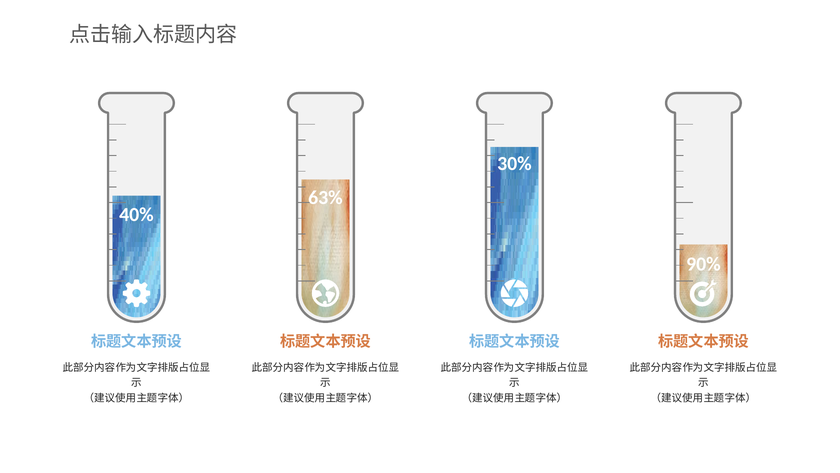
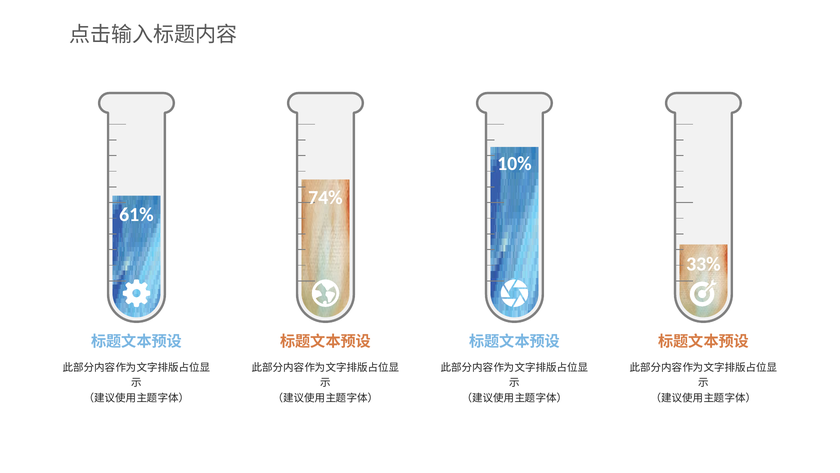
30%: 30% -> 10% (514, 163)
63%: 63% -> 74% (325, 197)
40%: 40% -> 61% (136, 215)
90%: 90% -> 33% (703, 264)
